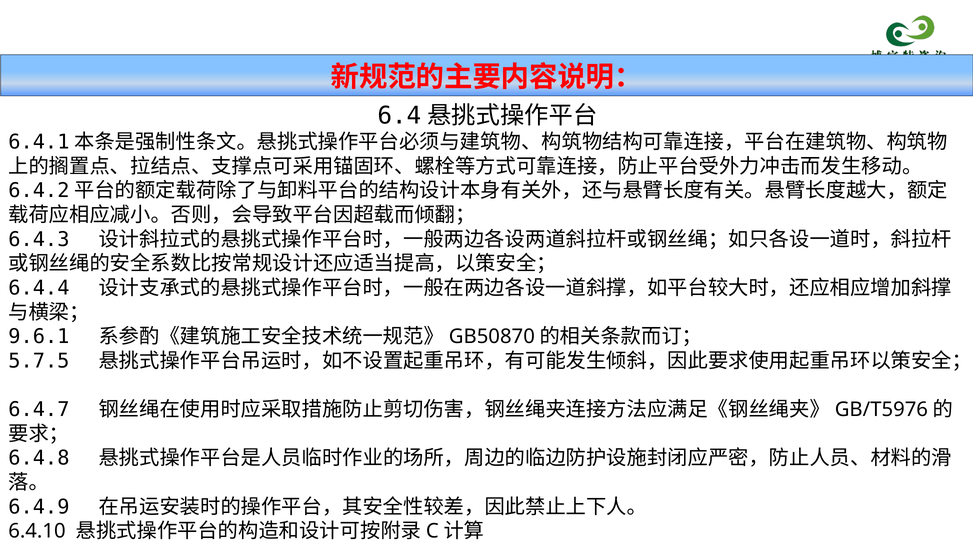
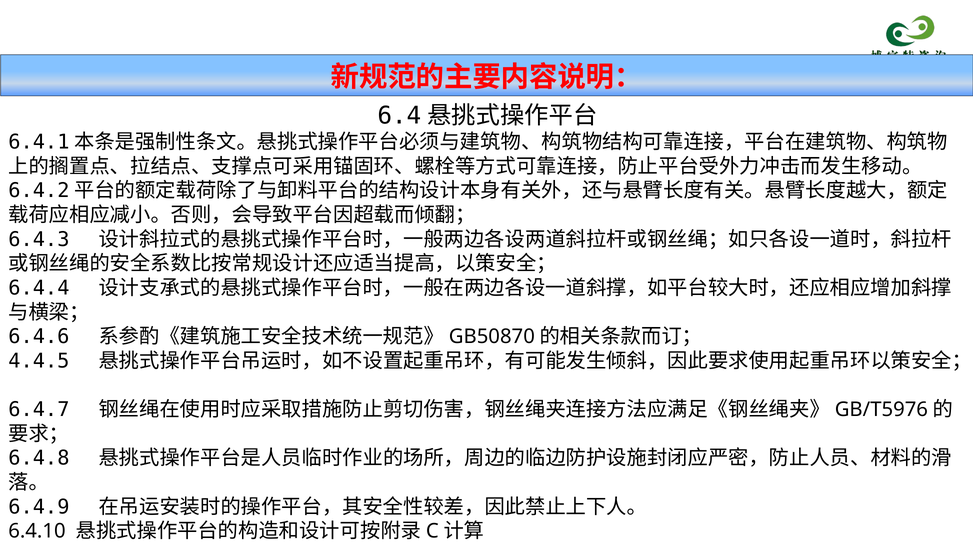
9.6.1: 9.6.1 -> 6.4.6 (39, 337)
5.7.5: 5.7.5 -> 4.4.5 (39, 361)
